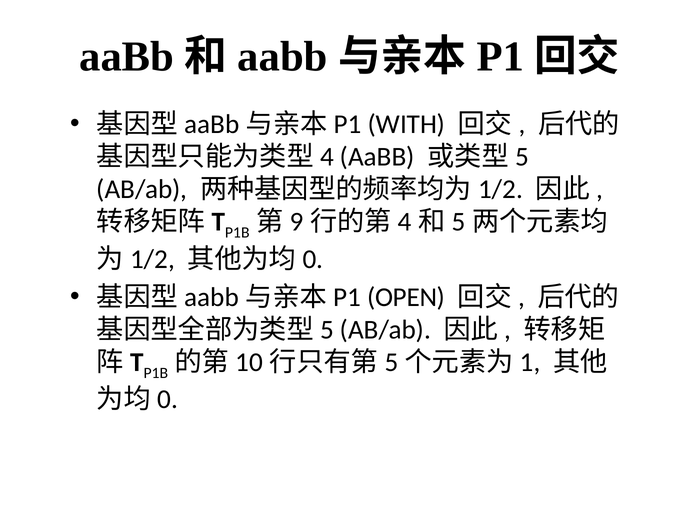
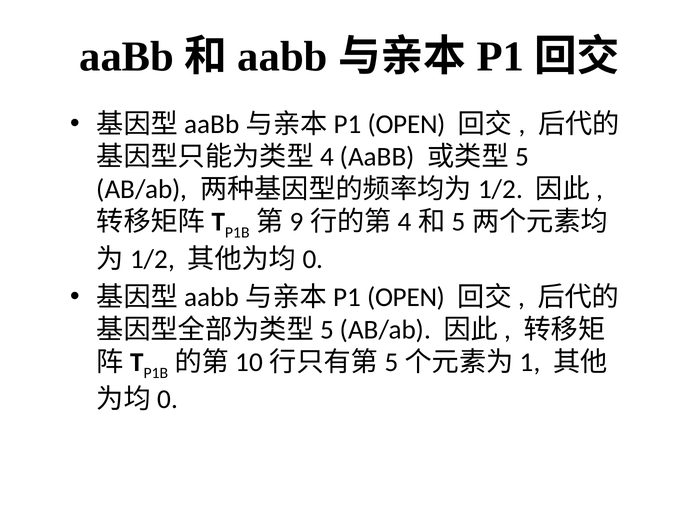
WITH: WITH -> OPEN (407, 124)
